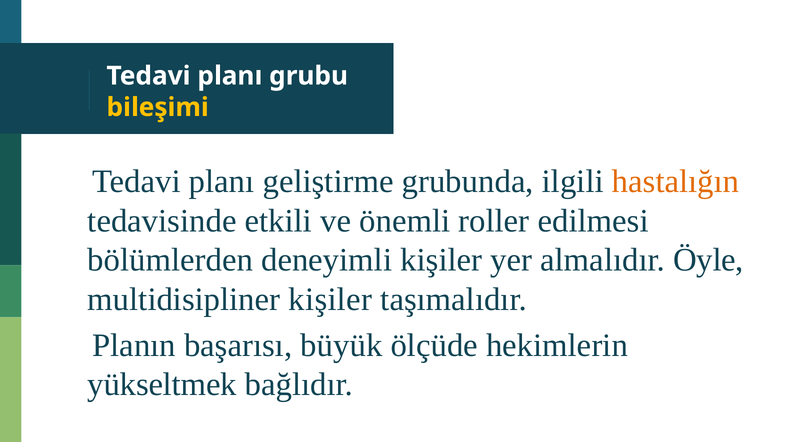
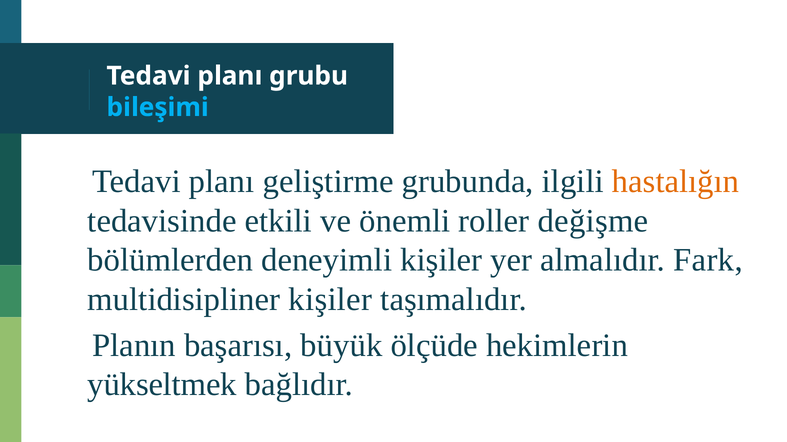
bileşimi colour: yellow -> light blue (158, 108)
edilmesi: edilmesi -> değişme (593, 221)
Öyle: Öyle -> Fark (708, 261)
